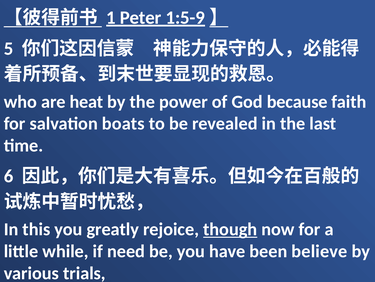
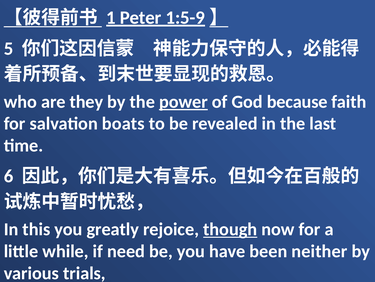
heat: heat -> they (86, 101)
power underline: none -> present (183, 101)
believe: believe -> neither (319, 251)
